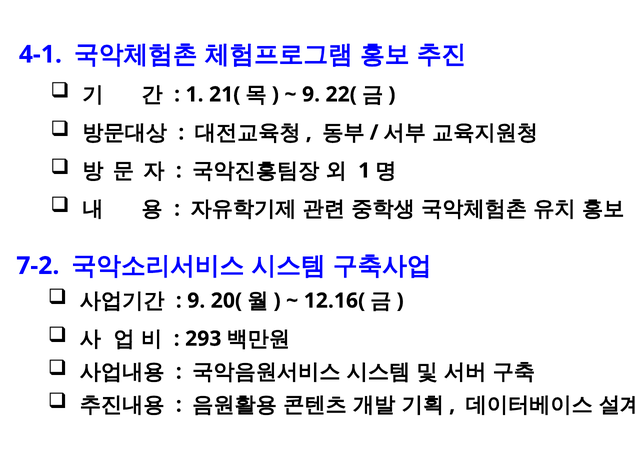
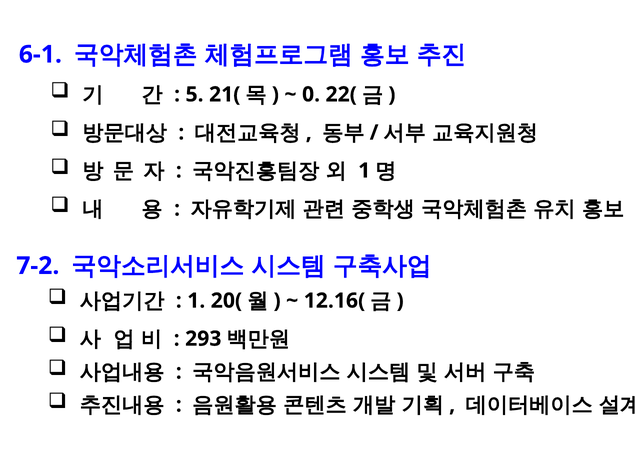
4-1: 4-1 -> 6-1 (40, 54)
1: 1 -> 5 (195, 94)
9: 9 -> 0 (311, 94)
9: 9 -> 1 (196, 301)
